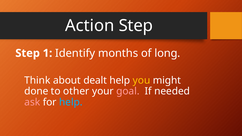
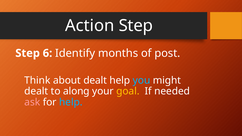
1: 1 -> 6 (47, 53)
long: long -> post (167, 53)
you colour: yellow -> light blue (142, 80)
done: done -> dealt (36, 91)
other: other -> along (76, 91)
goal colour: pink -> yellow (128, 91)
